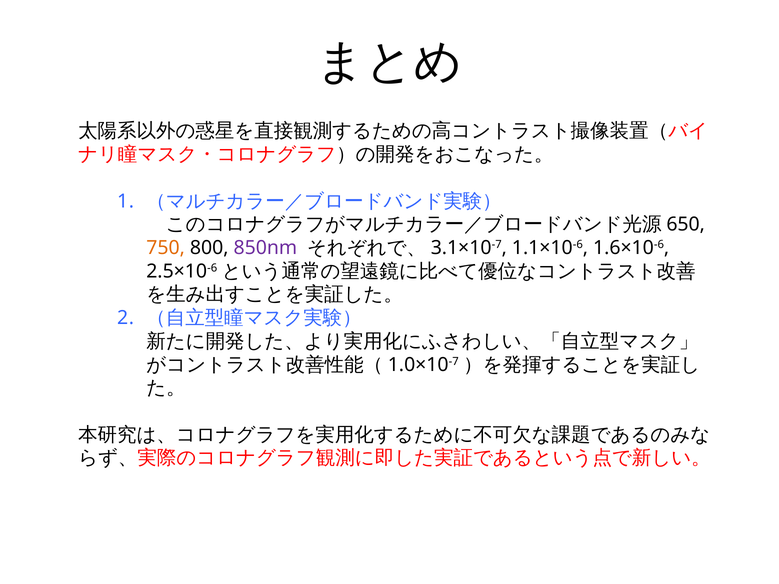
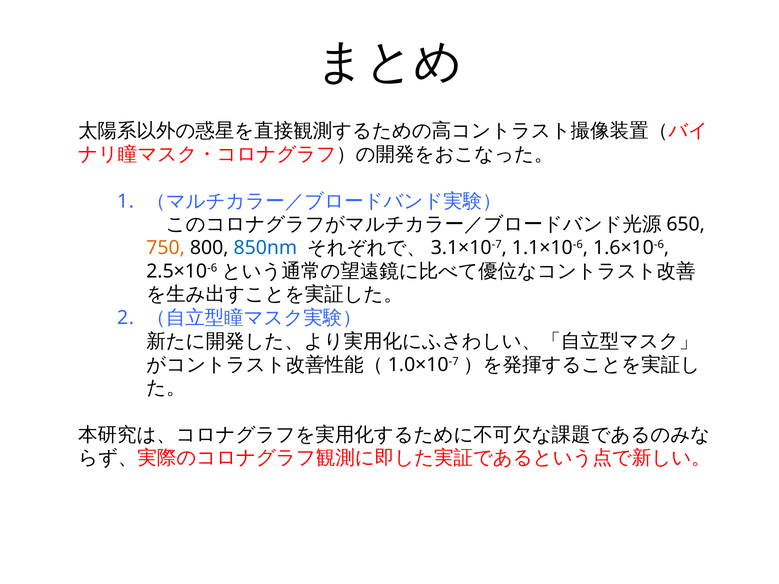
850nm colour: purple -> blue (265, 248)
